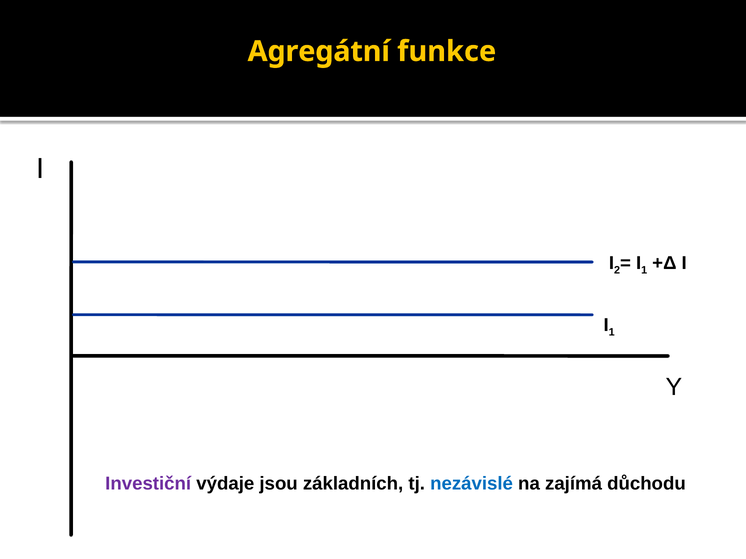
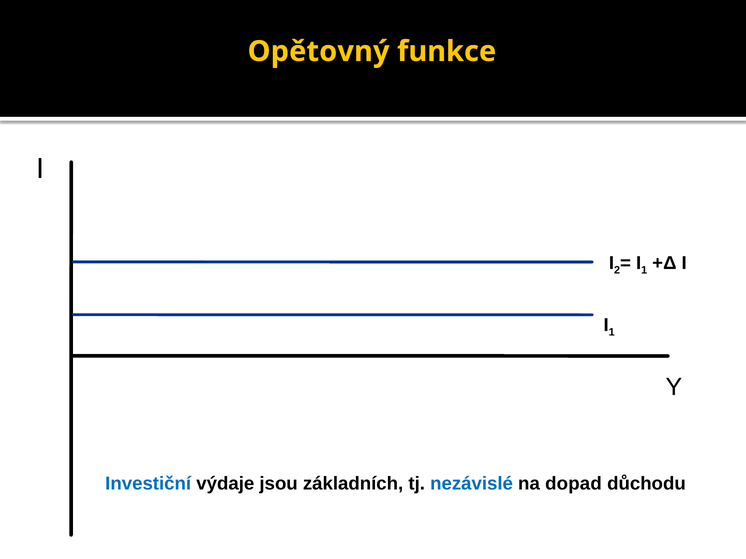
Agregátní: Agregátní -> Opětovný (319, 51)
Investiční colour: purple -> blue (148, 484)
zajímá: zajímá -> dopad (573, 484)
